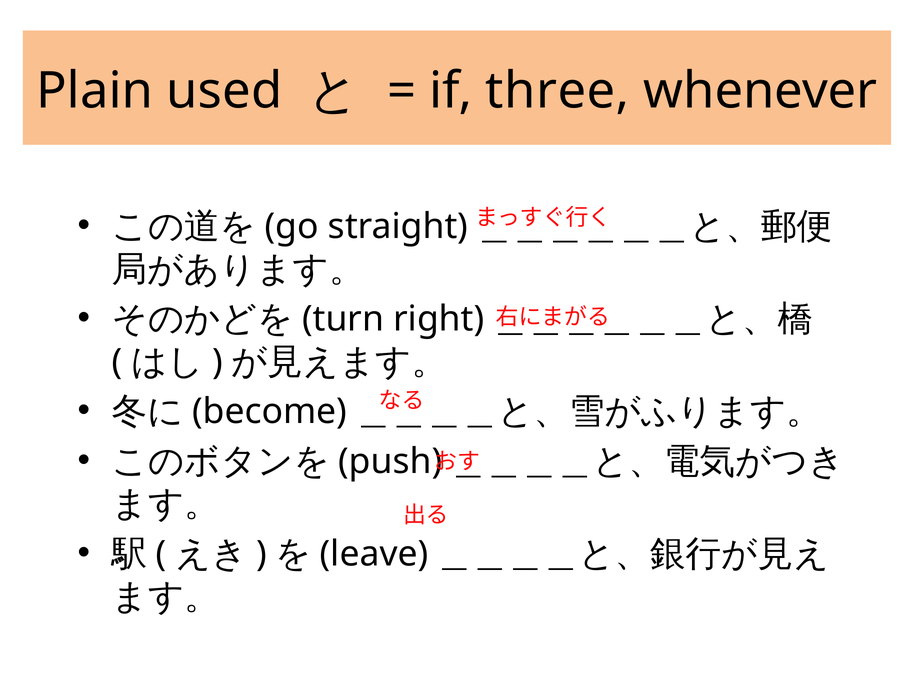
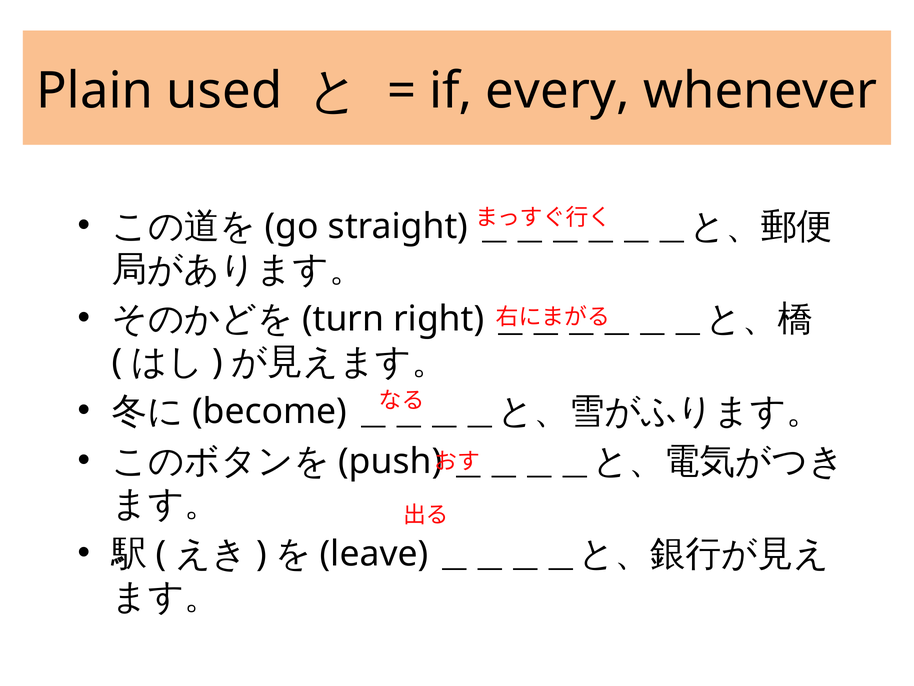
three: three -> every (558, 91)
